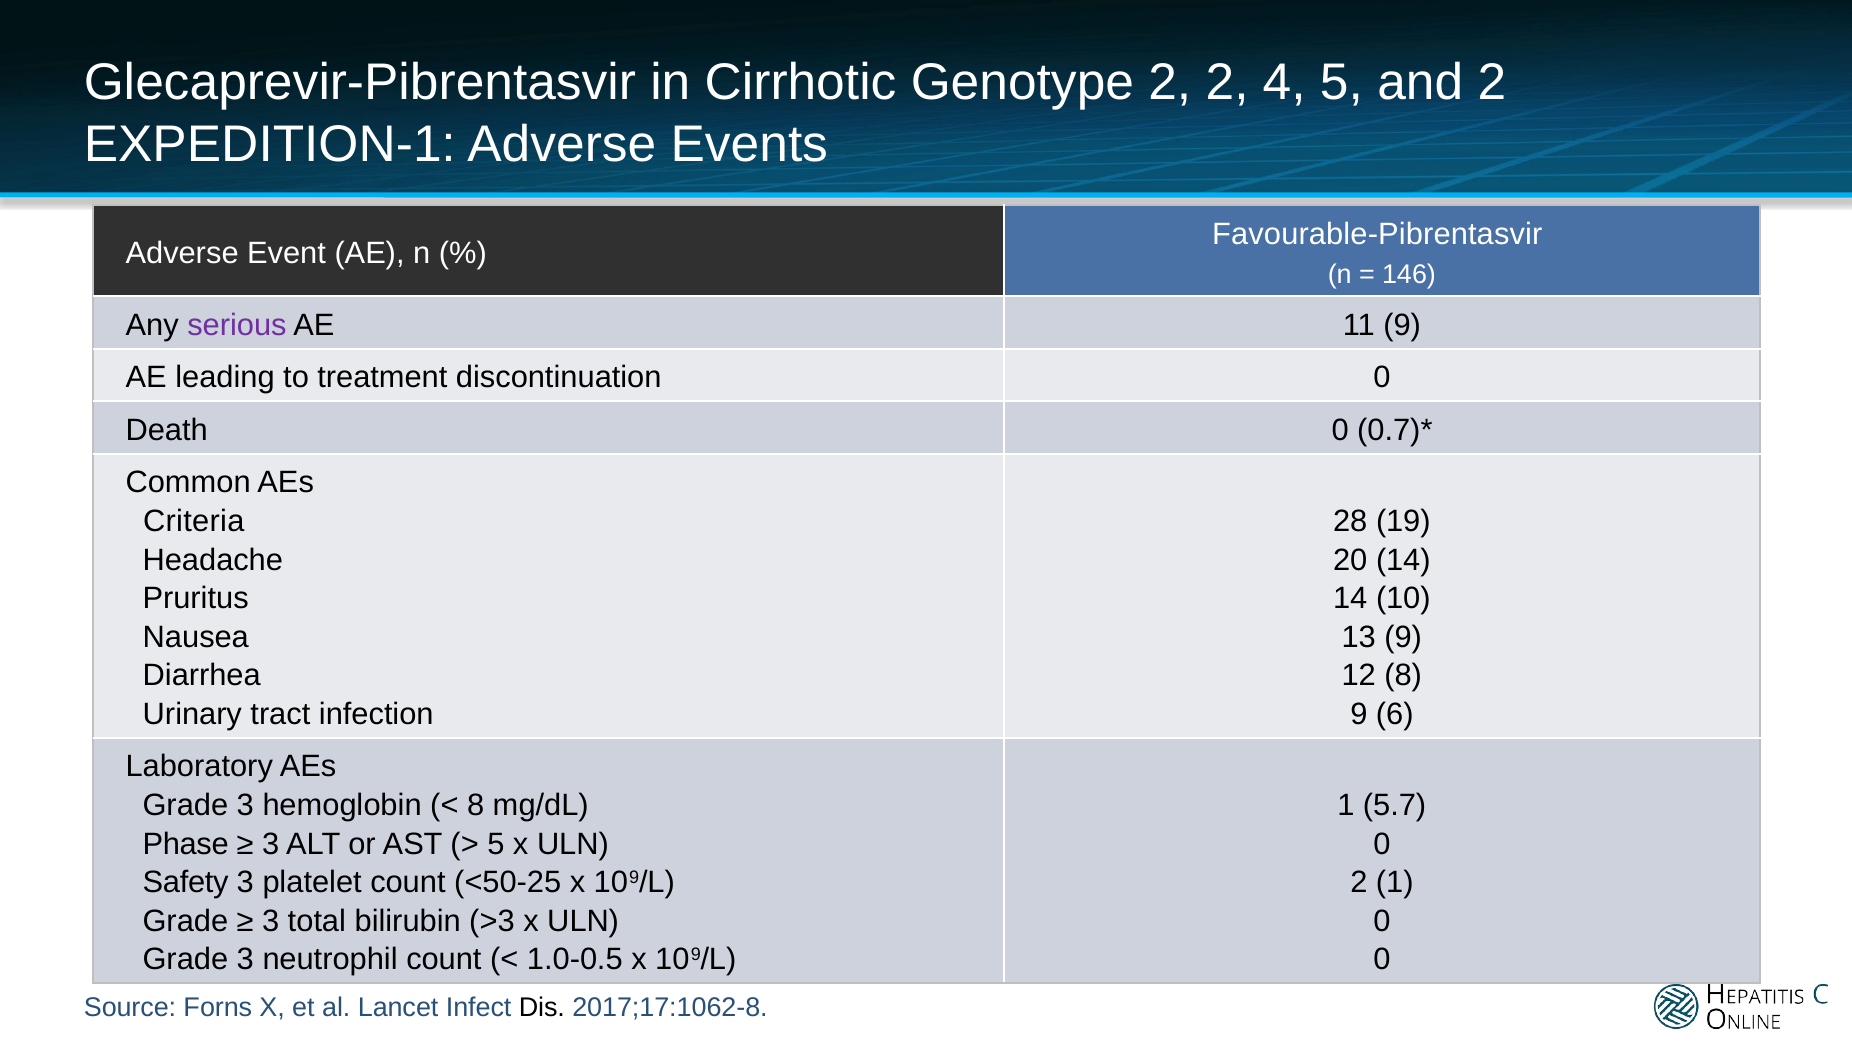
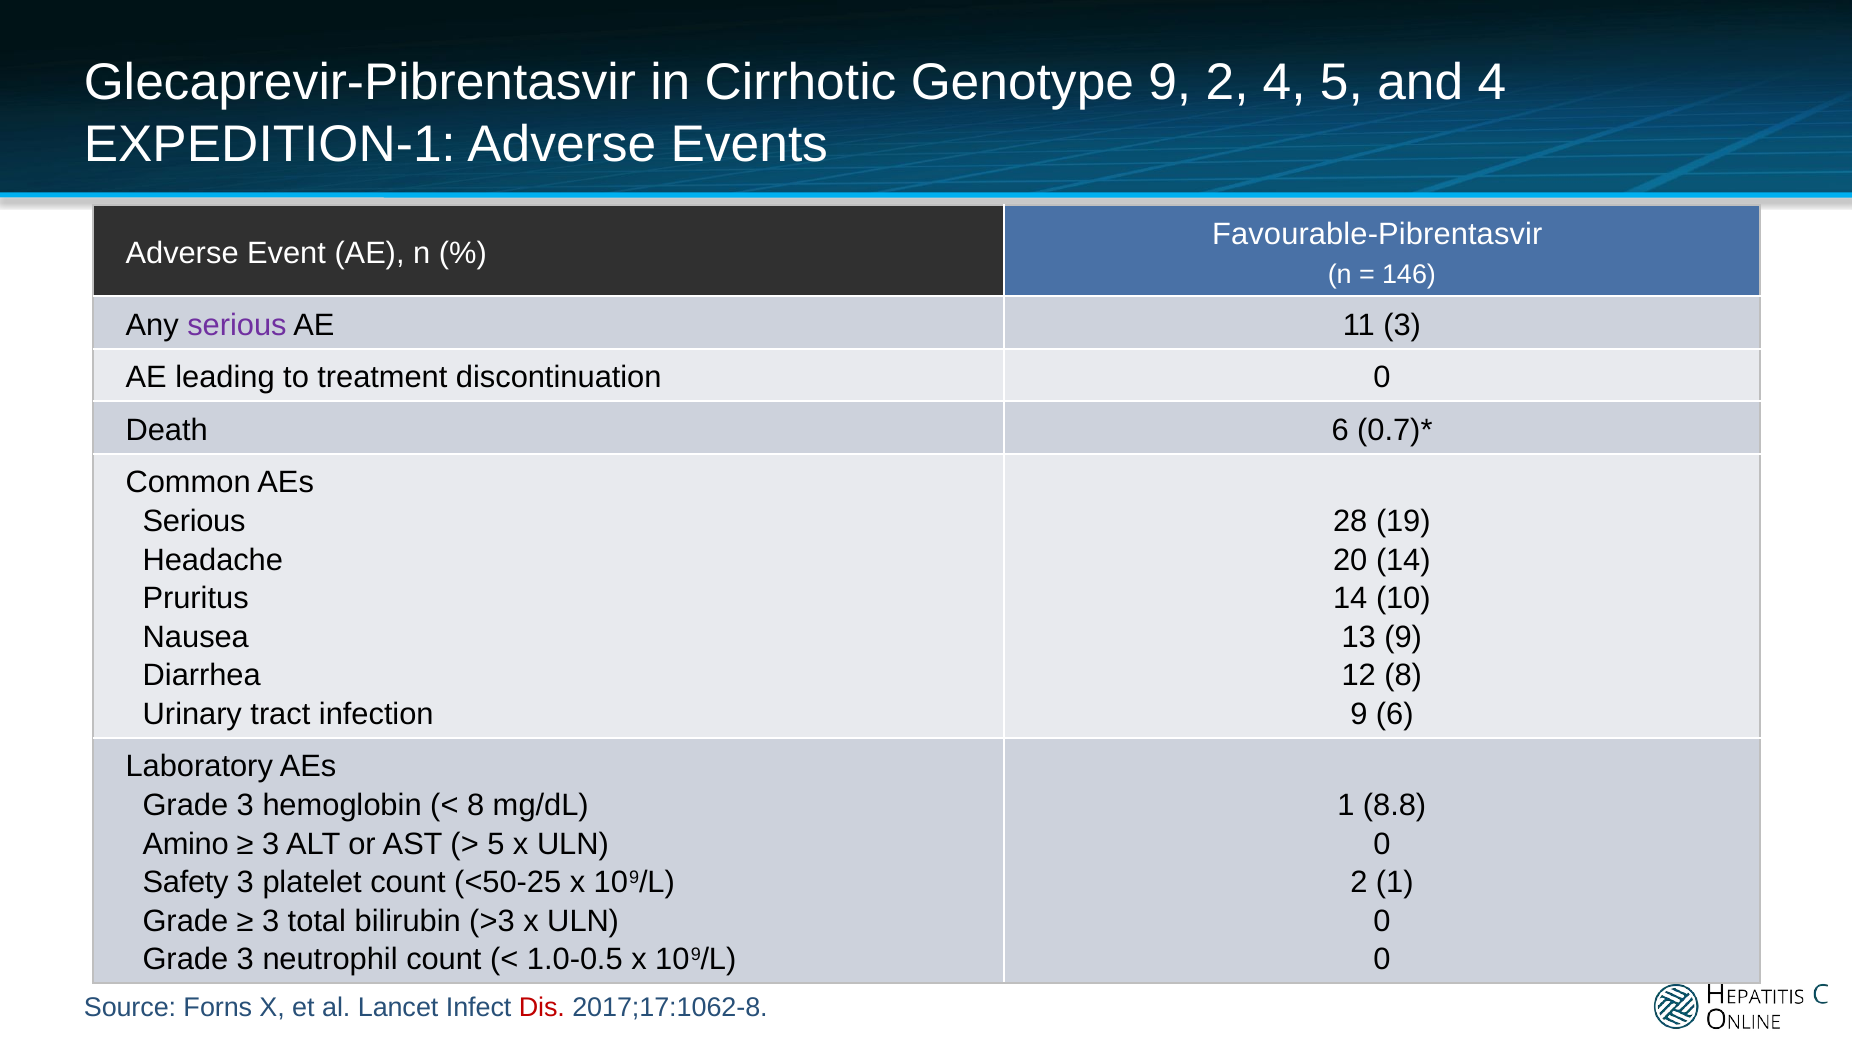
Genotype 2: 2 -> 9 (1170, 83)
and 2: 2 -> 4 (1492, 83)
11 9: 9 -> 3 (1402, 325)
Death 0: 0 -> 6 (1340, 430)
Criteria: Criteria -> Serious (194, 521)
5.7: 5.7 -> 8.8 (1395, 805)
Phase: Phase -> Amino (186, 844)
Dis colour: black -> red (542, 1008)
